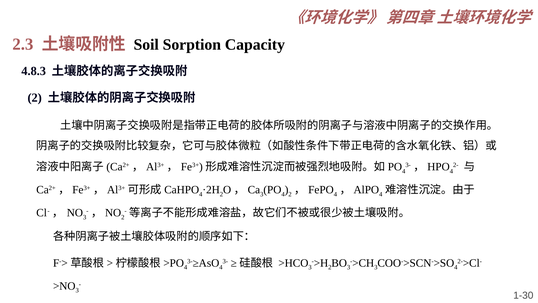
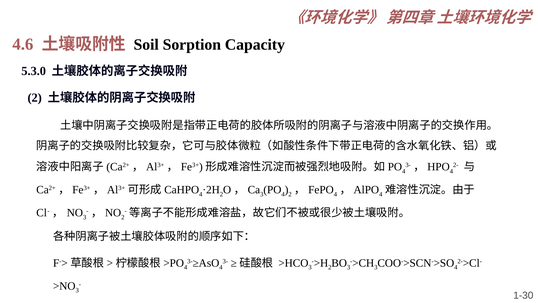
2.3: 2.3 -> 4.6 (23, 44)
4.8.3: 4.8.3 -> 5.3.0 (34, 71)
